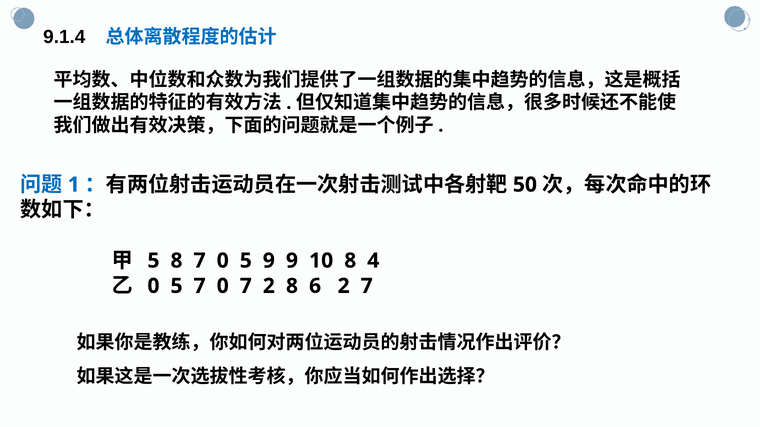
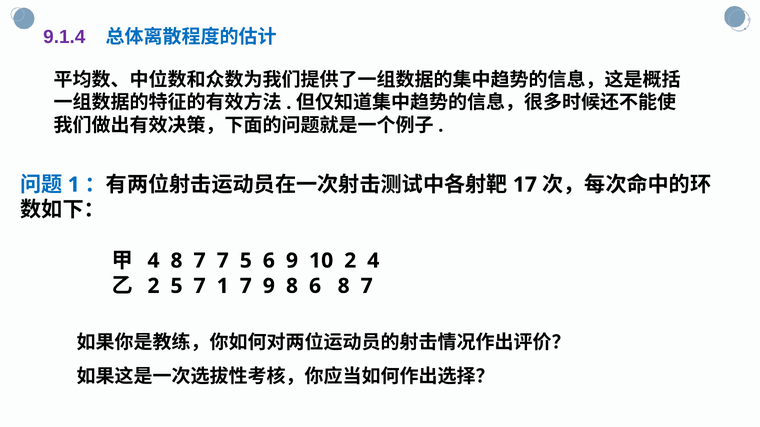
9.1.4 colour: black -> purple (64, 37)
50: 50 -> 17 (525, 185)
5: 5 -> 4 (153, 261)
8 7 0: 0 -> 7 (223, 261)
5 9: 9 -> 6 (269, 261)
10 8: 8 -> 2 (350, 261)
0: 0 -> 2 (153, 286)
5 7 0: 0 -> 1 (223, 286)
7 2: 2 -> 9 (269, 286)
6 2: 2 -> 8 (344, 286)
